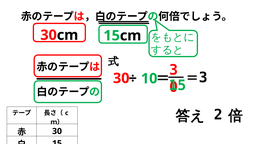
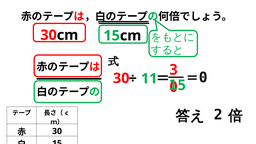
10: 10 -> 11 (149, 79)
3: 3 -> 0 (203, 78)
